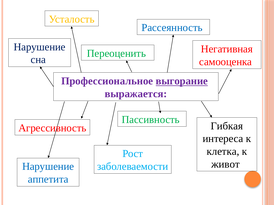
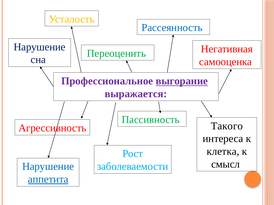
Гибкая: Гибкая -> Такого (227, 126)
живот: живот -> смысл (226, 165)
аппетита underline: none -> present (48, 180)
